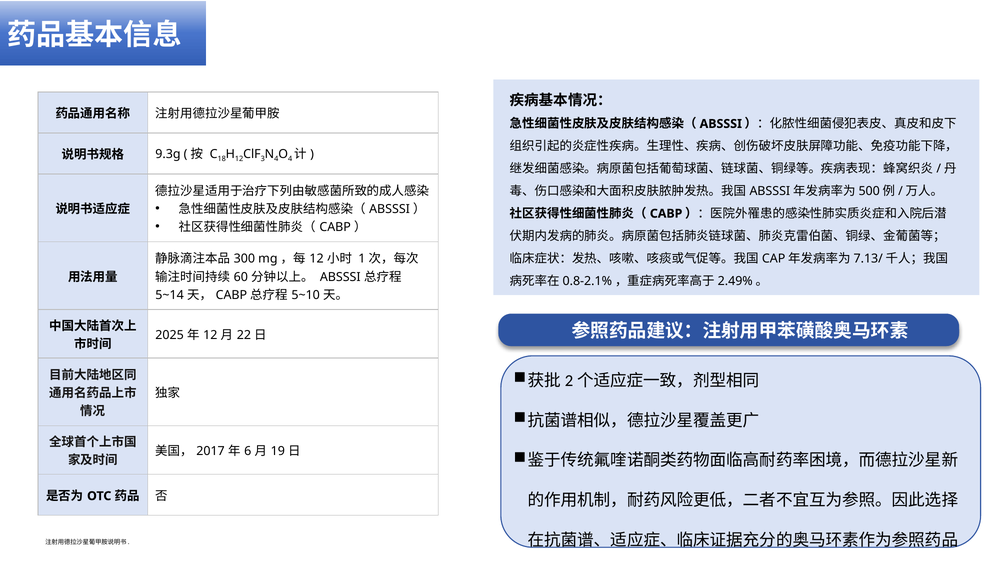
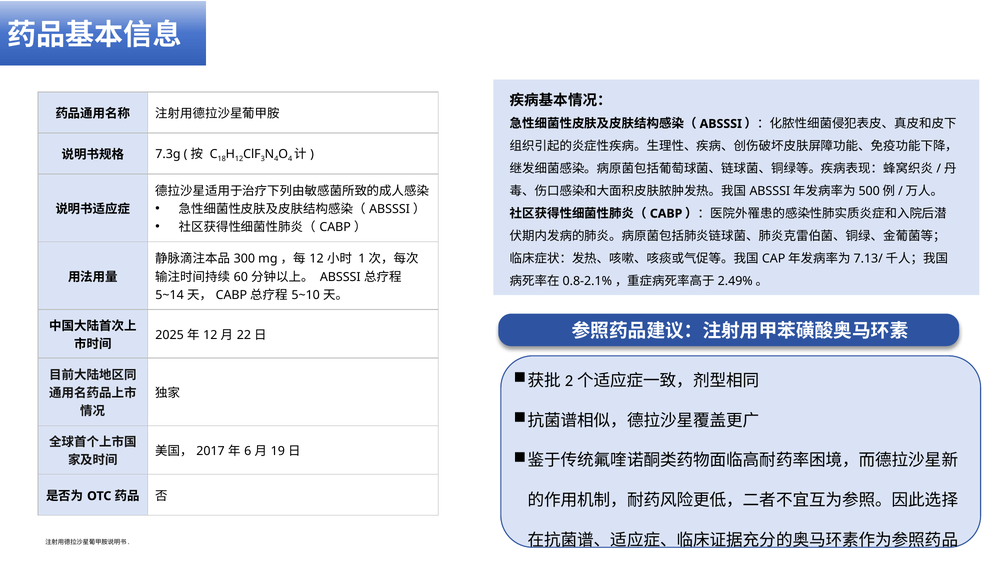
9.3g: 9.3g -> 7.3g (168, 154)
